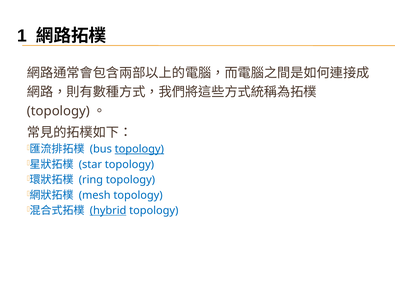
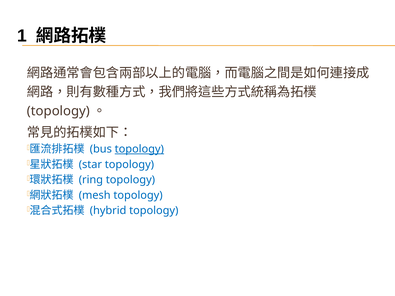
hybrid underline: present -> none (108, 211)
